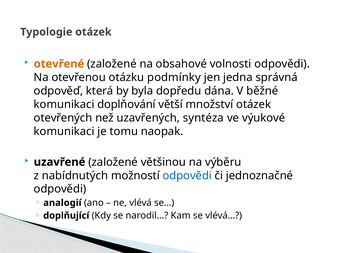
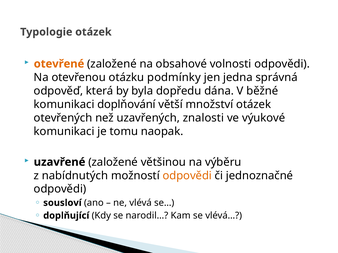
syntéza: syntéza -> znalosti (203, 118)
odpovědi colour: blue -> orange (187, 176)
analogií: analogií -> sousloví (62, 203)
